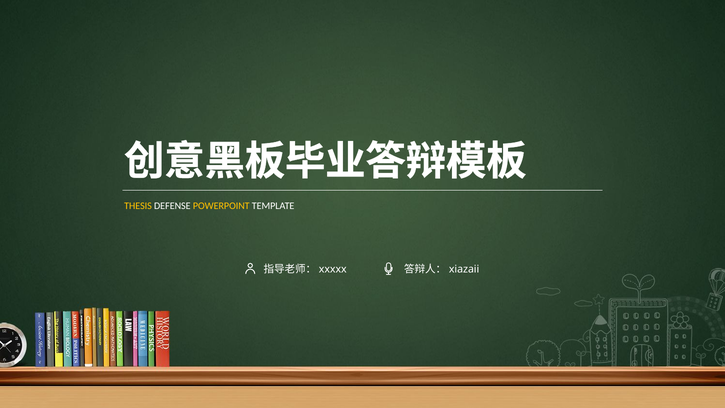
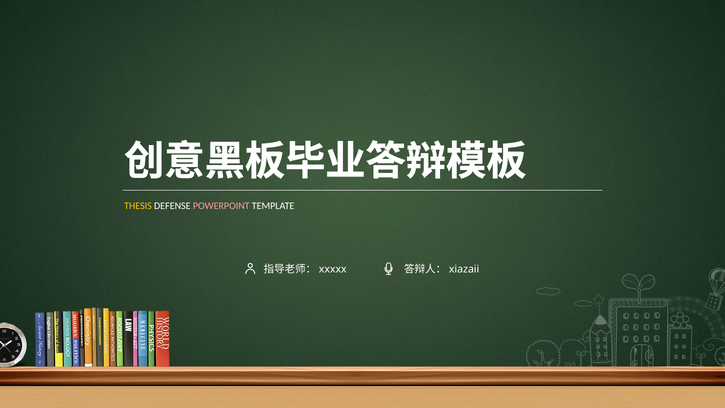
POWERPOINT colour: yellow -> pink (221, 206)
